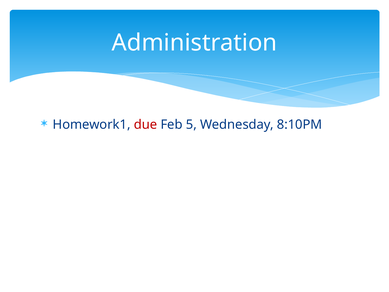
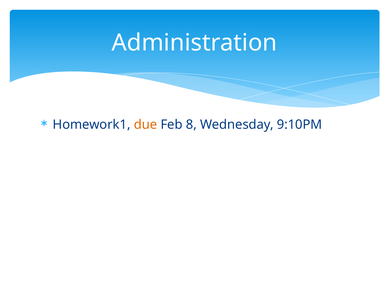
due colour: red -> orange (145, 124)
5: 5 -> 8 (191, 124)
8:10PM: 8:10PM -> 9:10PM (300, 124)
